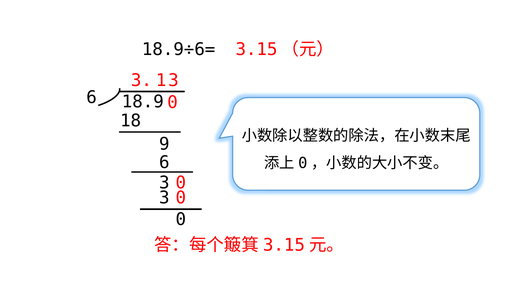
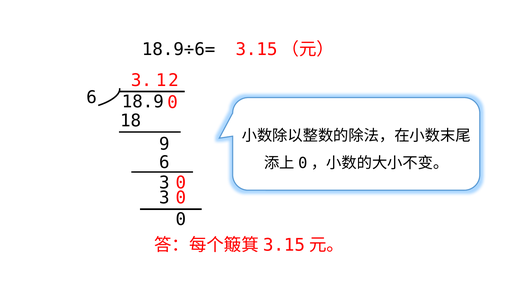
3 3: 3 -> 2 (173, 80)
